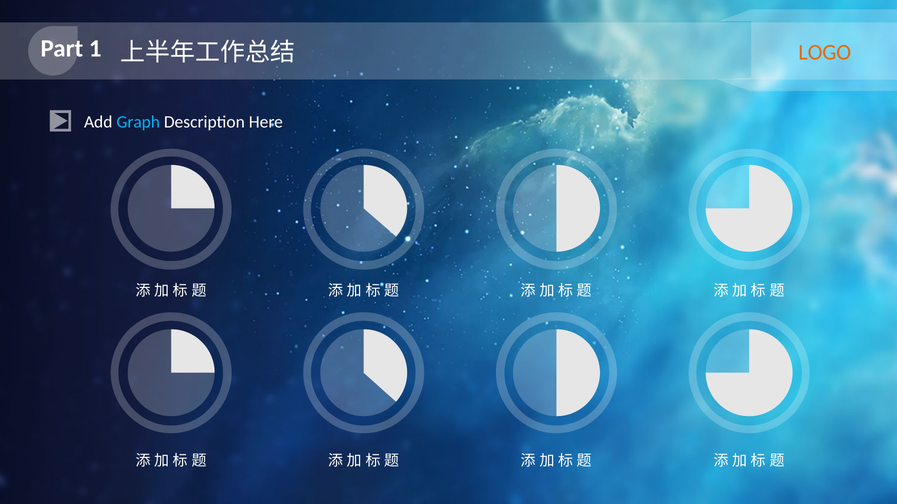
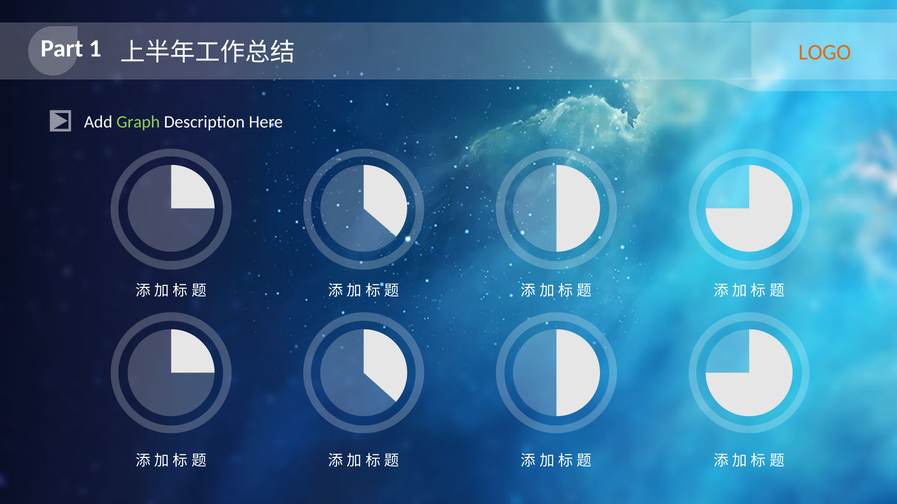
Graph colour: light blue -> light green (138, 122)
